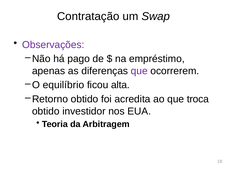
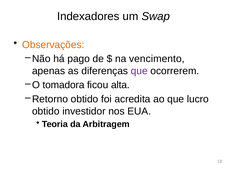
Contratação: Contratação -> Indexadores (88, 16)
Observações colour: purple -> orange (53, 45)
empréstimo: empréstimo -> vencimento (157, 59)
equilíbrio: equilíbrio -> tomadora (64, 85)
troca: troca -> lucro (198, 99)
